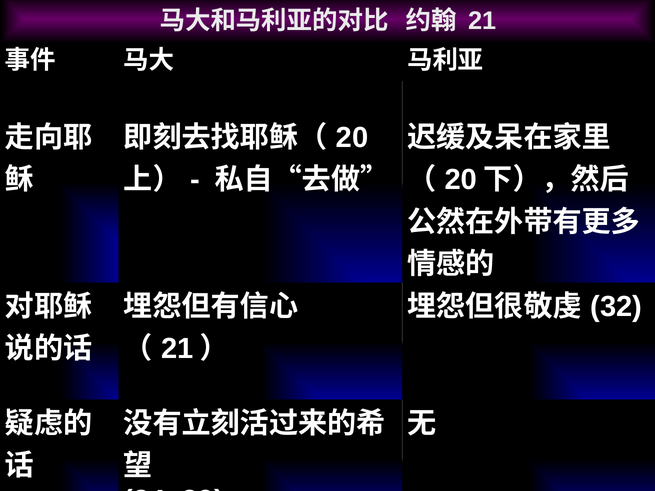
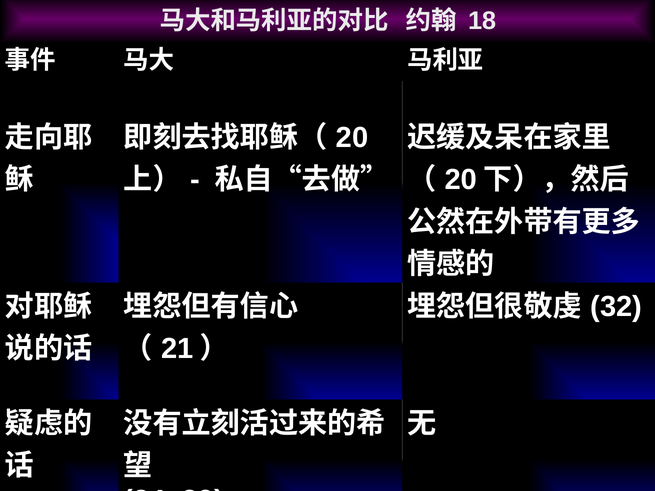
21: 21 -> 18 (482, 21)
